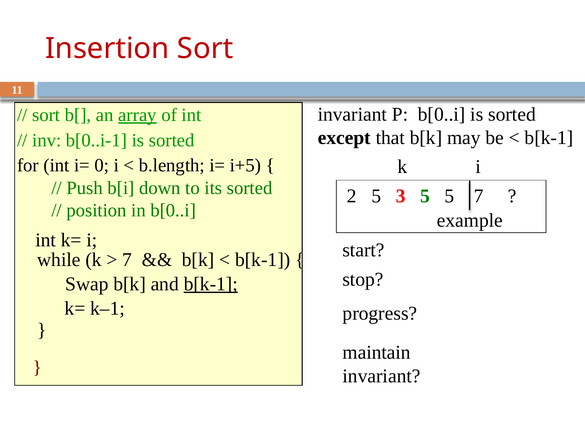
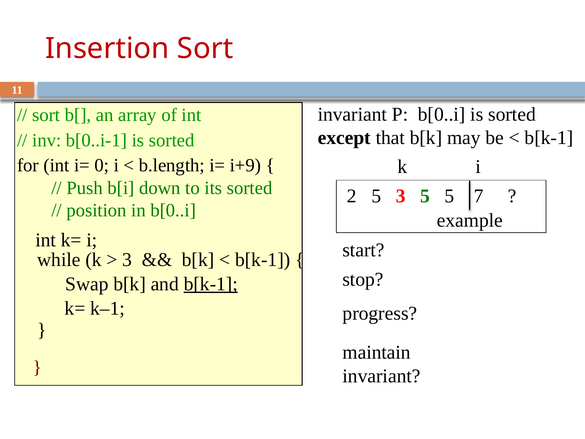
array underline: present -> none (137, 115)
i+5: i+5 -> i+9 (245, 165)
7: 7 -> 3 (127, 260)
